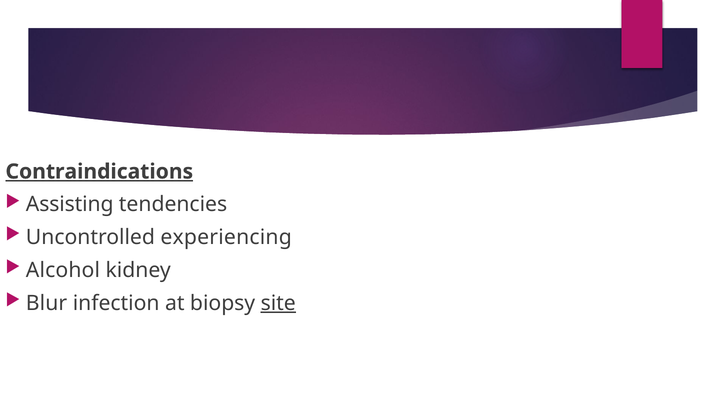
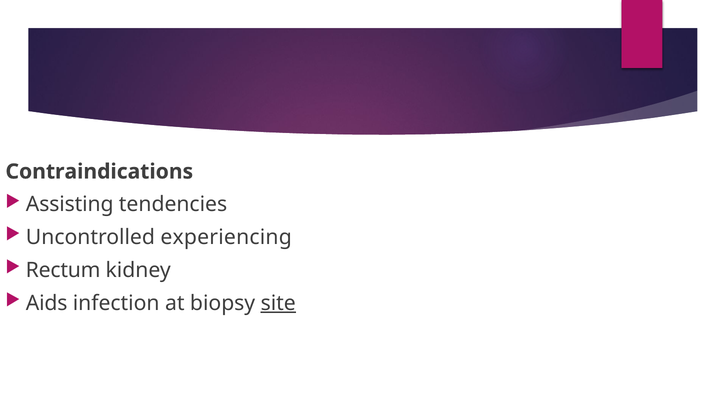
Contraindications underline: present -> none (99, 172)
Alcohol: Alcohol -> Rectum (63, 271)
Blur: Blur -> Aids (47, 303)
